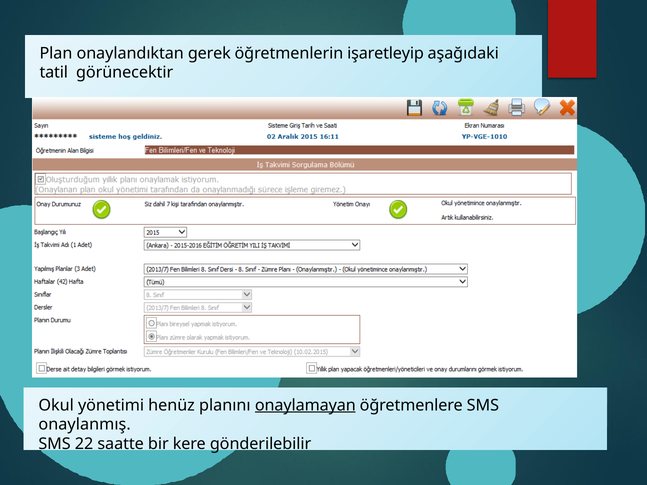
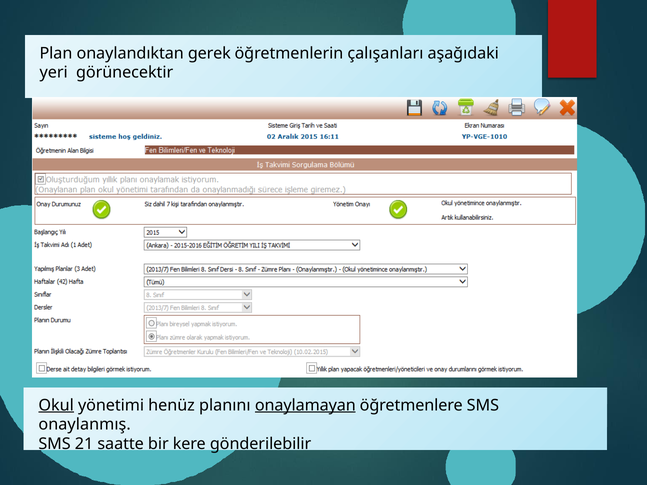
işaretleyip: işaretleyip -> çalışanları (385, 53)
tatil: tatil -> yeri (54, 73)
Okul underline: none -> present (56, 405)
22: 22 -> 21 (84, 444)
